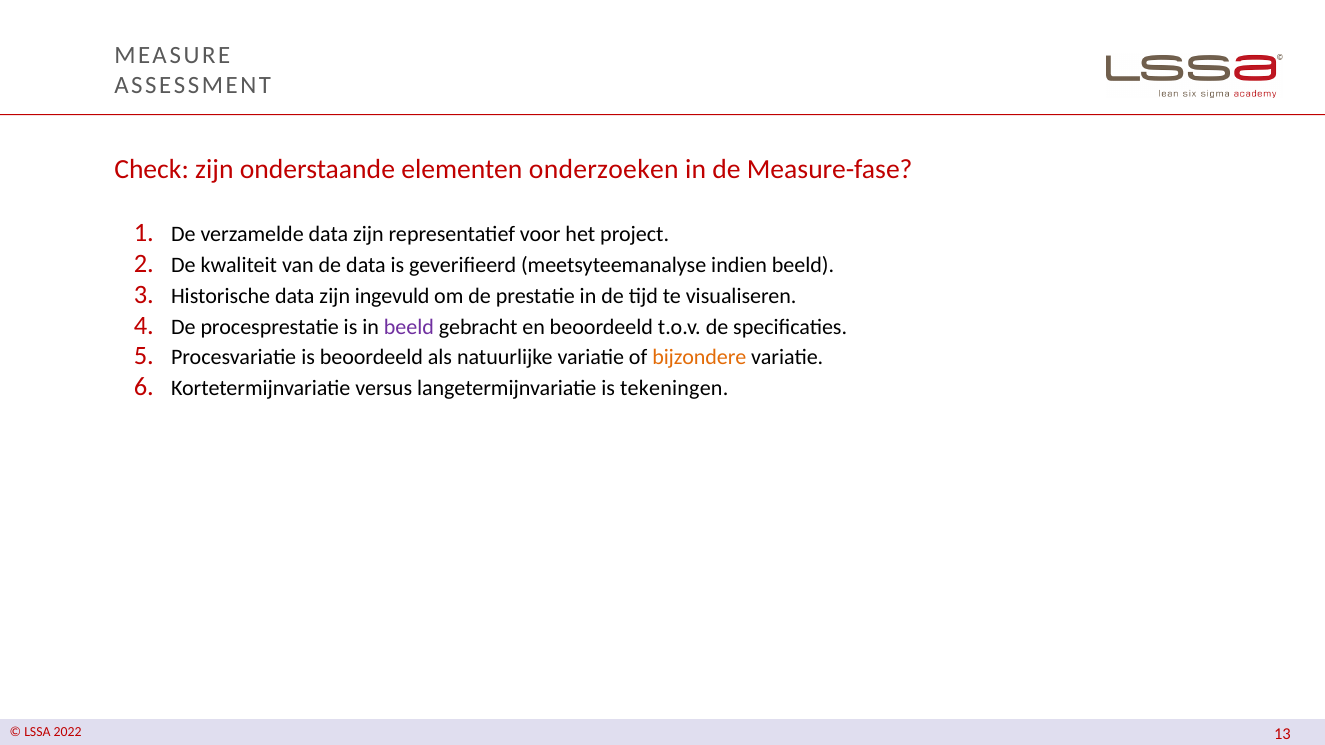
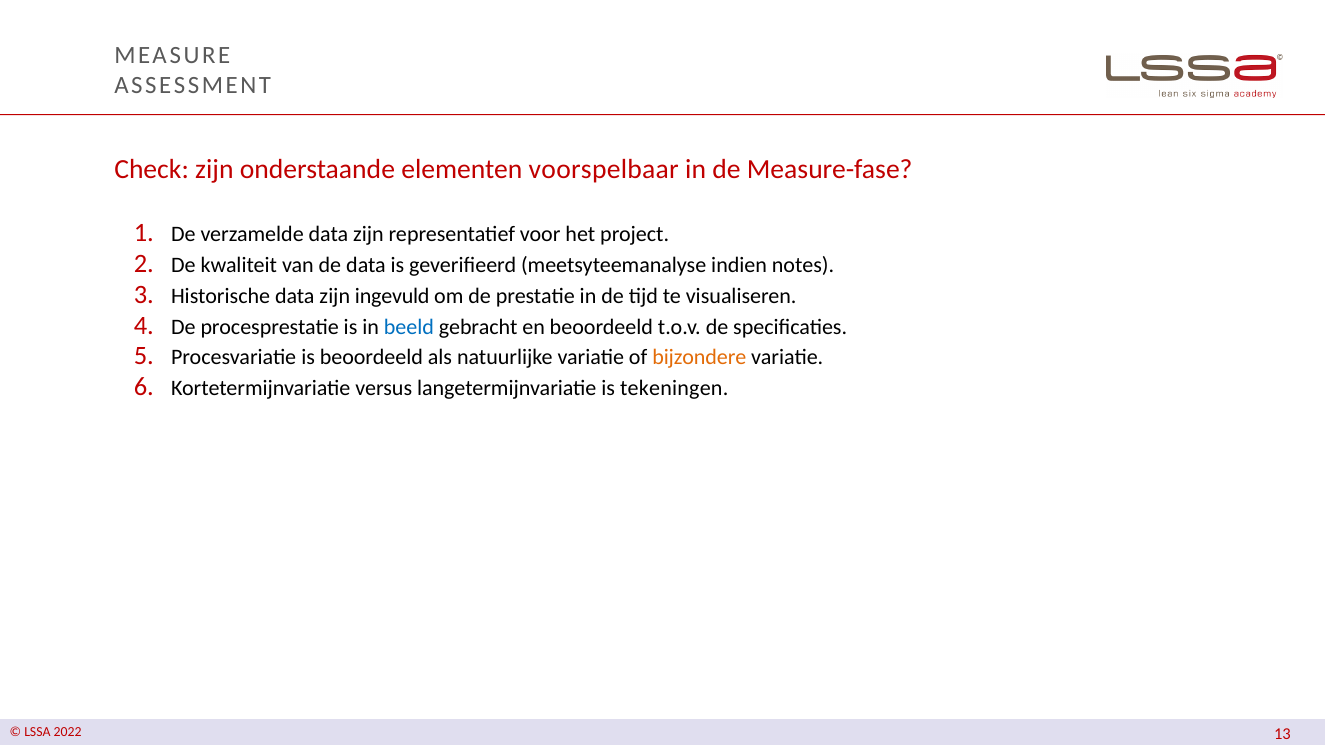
onderzoeken: onderzoeken -> voorspelbaar (604, 169)
indien beeld: beeld -> notes (803, 265)
beeld colour: purple -> blue (409, 327)
